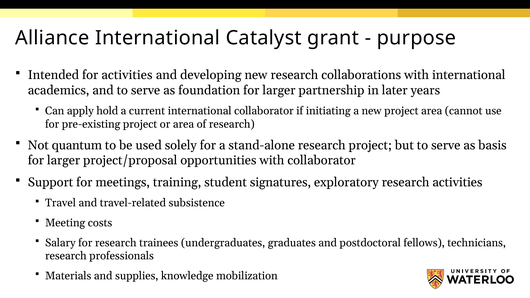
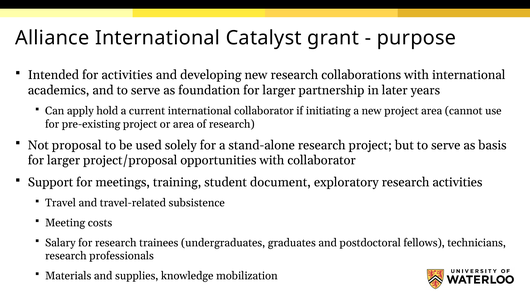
quantum: quantum -> proposal (77, 145)
signatures: signatures -> document (280, 182)
